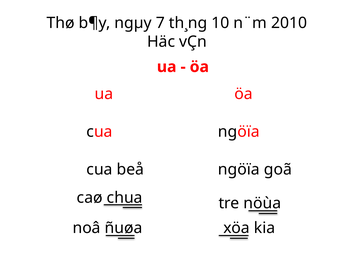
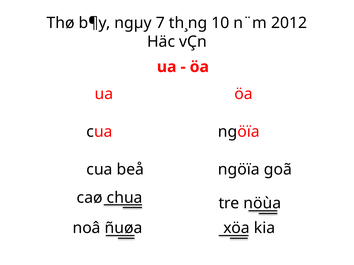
2010: 2010 -> 2012 (289, 23)
